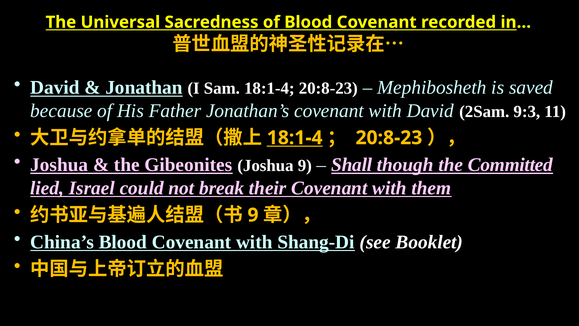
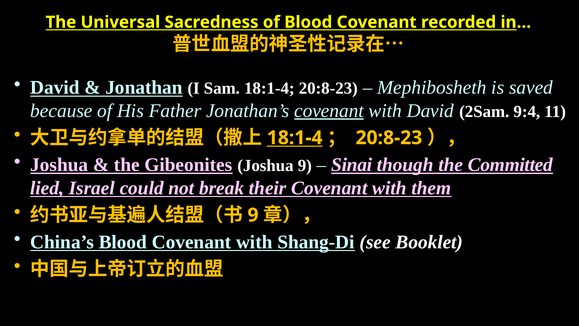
covenant underline: none -> present (329, 111)
9:3: 9:3 -> 9:4 (527, 111)
Shall: Shall -> Sinai (352, 165)
